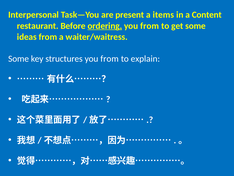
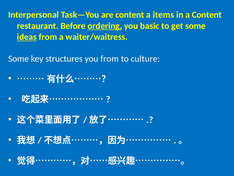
are present: present -> content (130, 15)
from: from -> basic (150, 26)
ideas underline: none -> present (27, 37)
explain: explain -> culture (145, 59)
